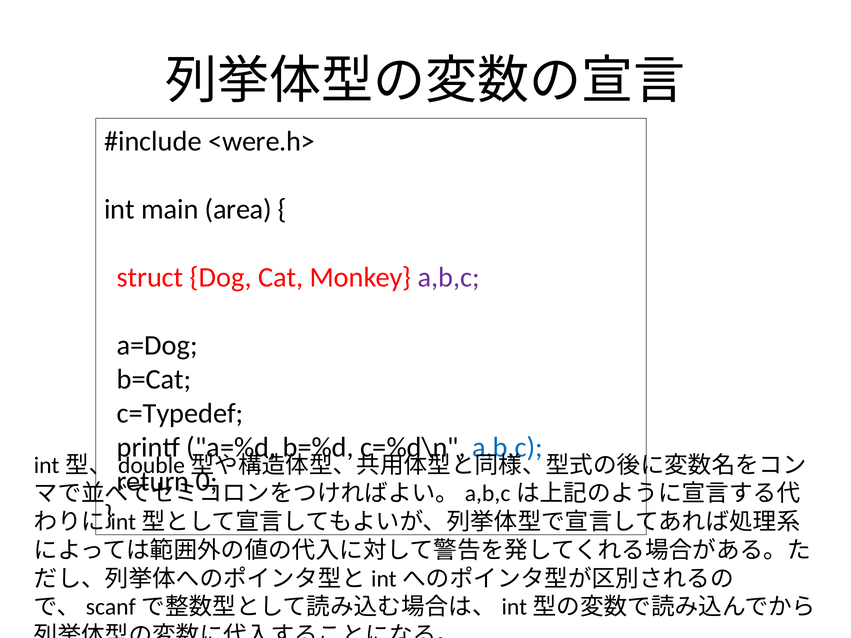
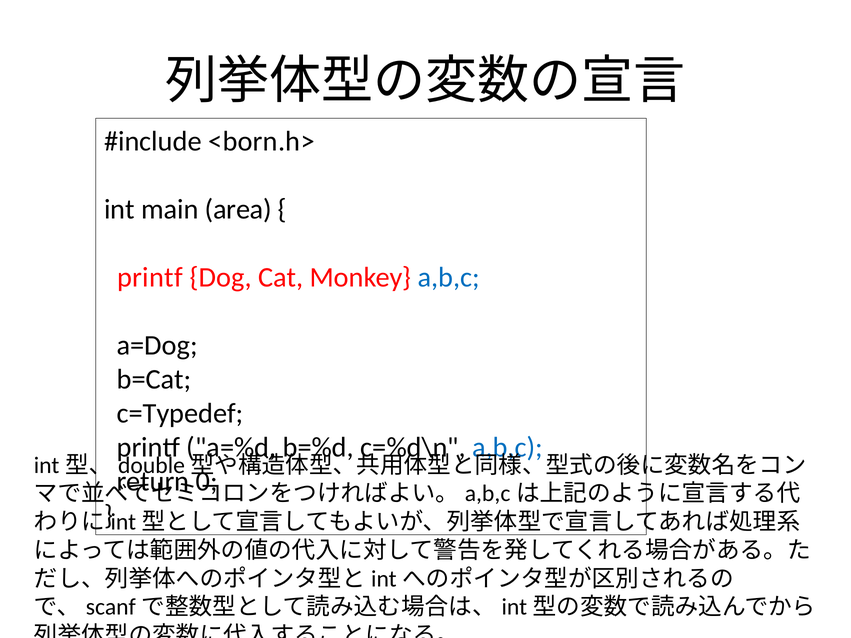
<were.h>: <were.h> -> <born.h> (261, 141)
struct: struct -> printf (150, 278)
a,b,c colour: purple -> blue (449, 278)
